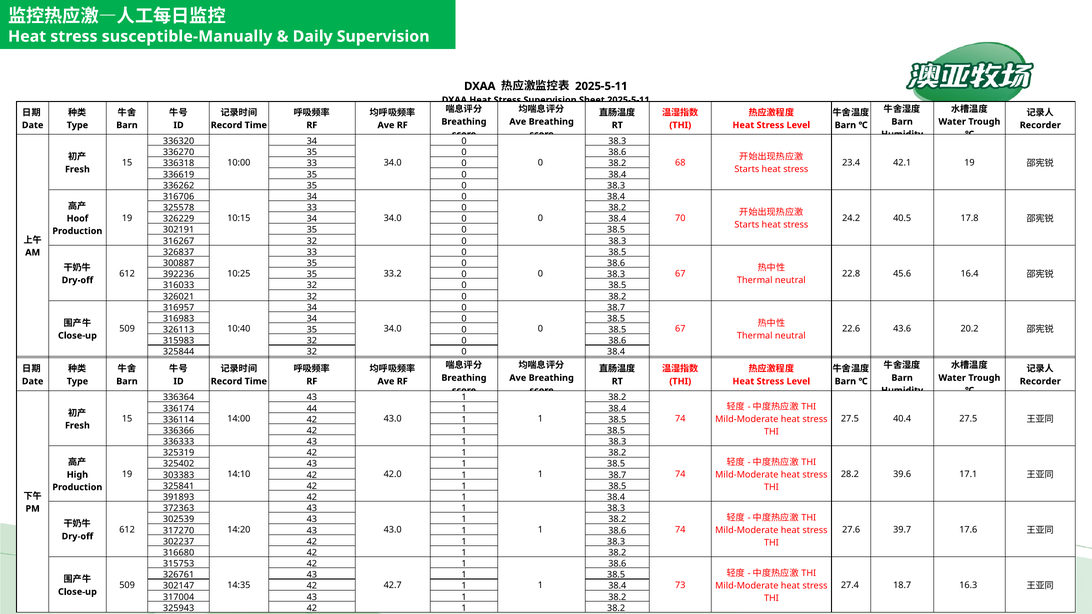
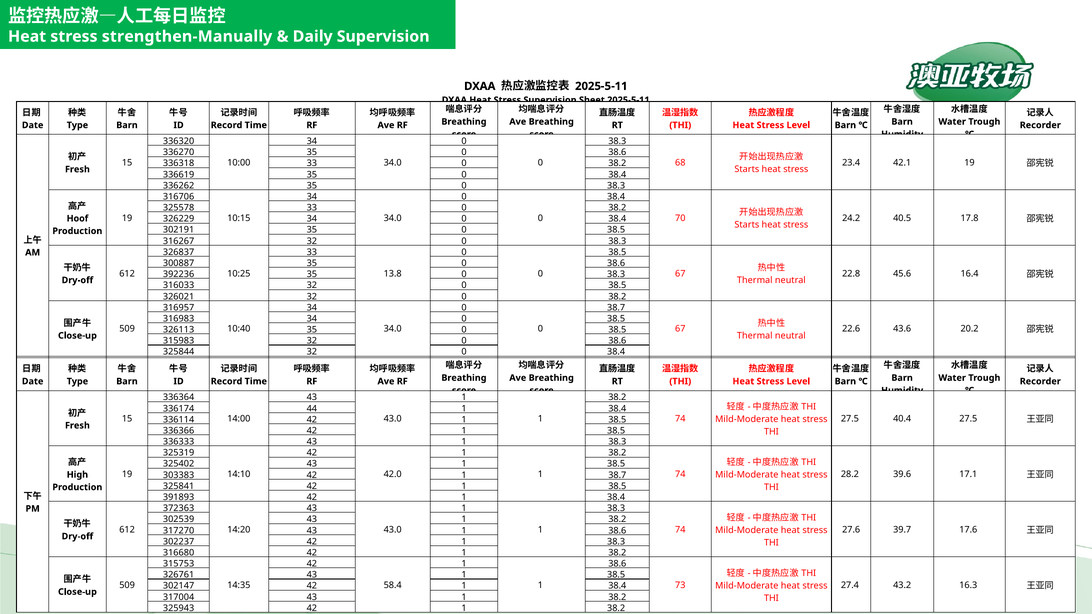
susceptible-Manually: susceptible-Manually -> strengthen-Manually (187, 36)
33.2: 33.2 -> 13.8 (393, 274)
42.7: 42.7 -> 58.4 (393, 585)
18.7: 18.7 -> 43.2 (902, 585)
